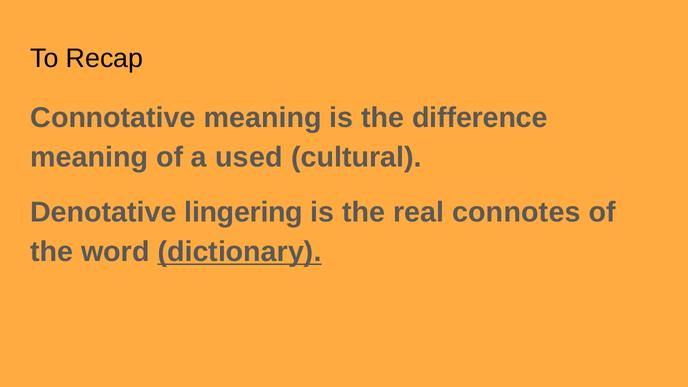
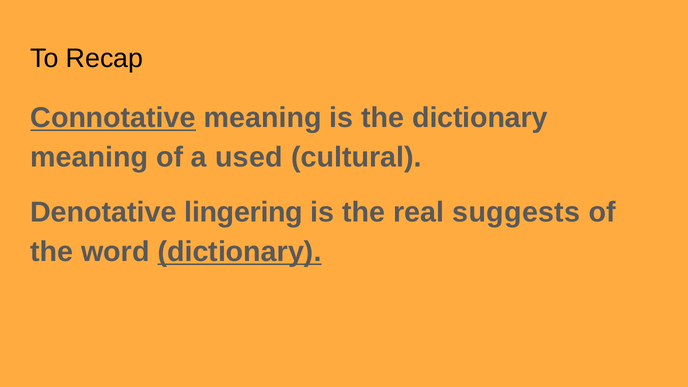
Connotative underline: none -> present (113, 118)
the difference: difference -> dictionary (480, 118)
connotes: connotes -> suggests (516, 212)
